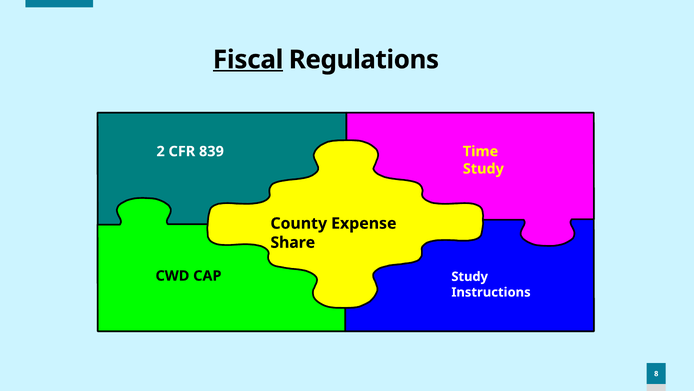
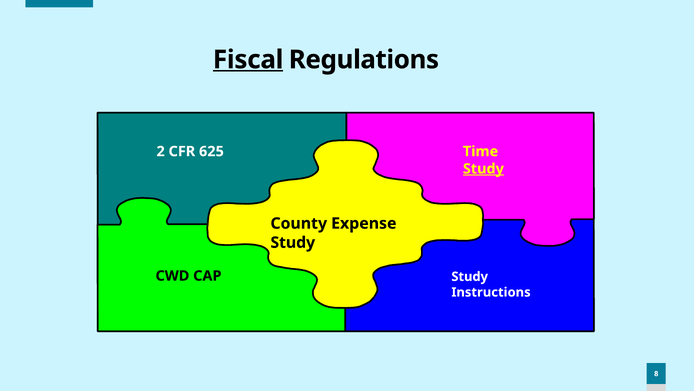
839: 839 -> 625 (211, 151)
Study underline: none -> present (483, 169)
Share: Share -> Study (293, 242)
